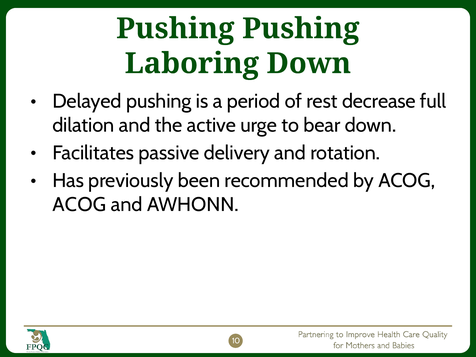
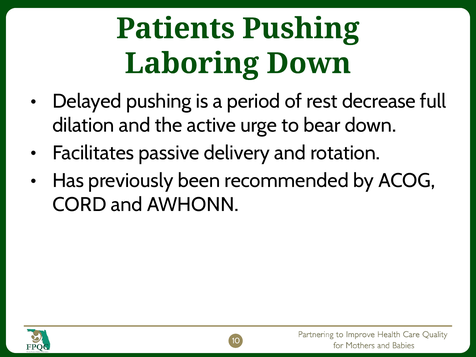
Pushing: Pushing -> Patients (176, 29)
ACOG: ACOG -> CORD (79, 204)
